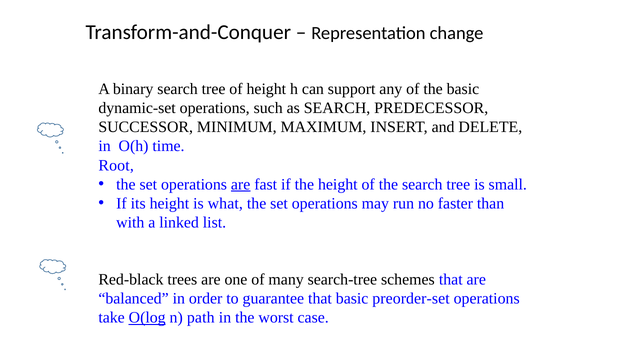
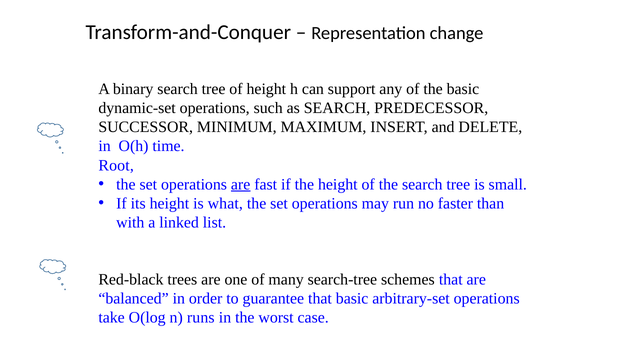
preorder-set: preorder-set -> arbitrary-set (411, 298)
O(log underline: present -> none (147, 317)
path: path -> runs (201, 317)
